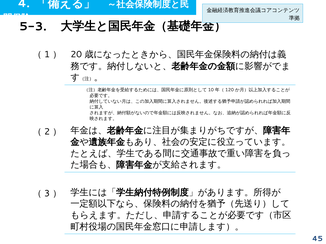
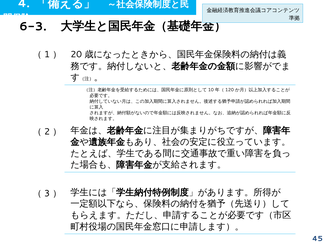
5-3: 5-3 -> 6-3 (33, 27)
